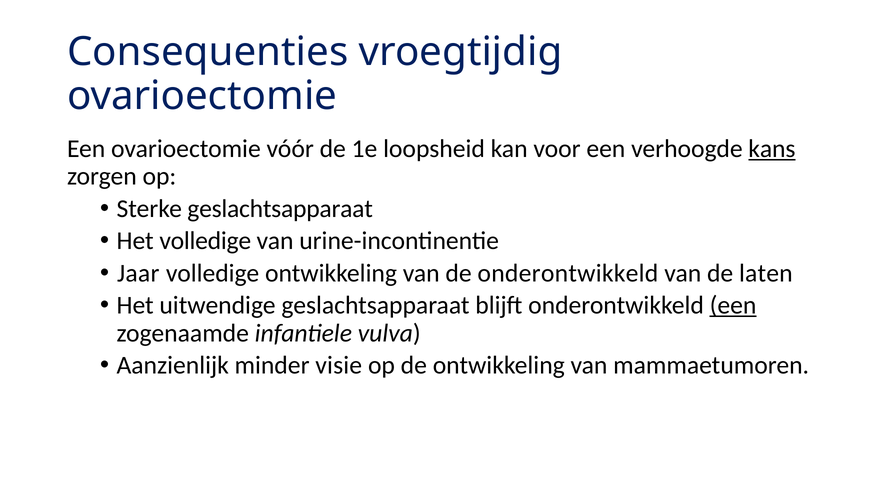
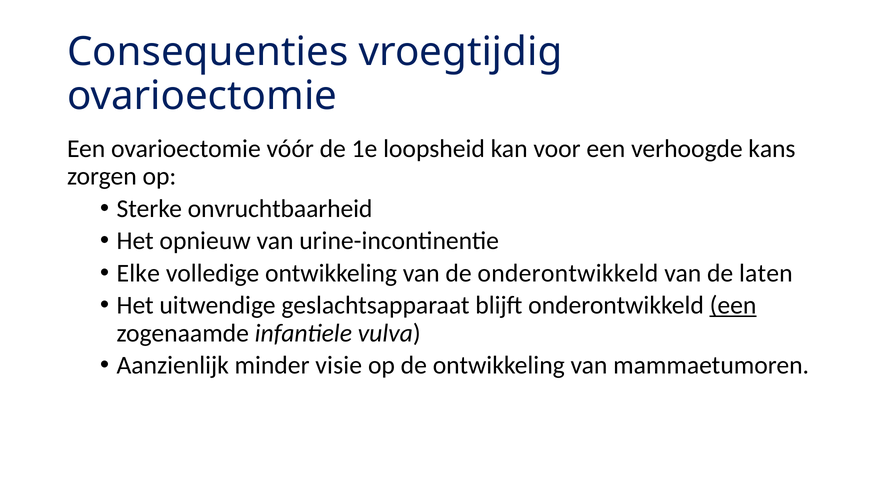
kans underline: present -> none (772, 149)
Sterke geslachtsapparaat: geslachtsapparaat -> onvruchtbaarheid (280, 209)
Het volledige: volledige -> opnieuw (205, 241)
Jaar: Jaar -> Elke (138, 273)
